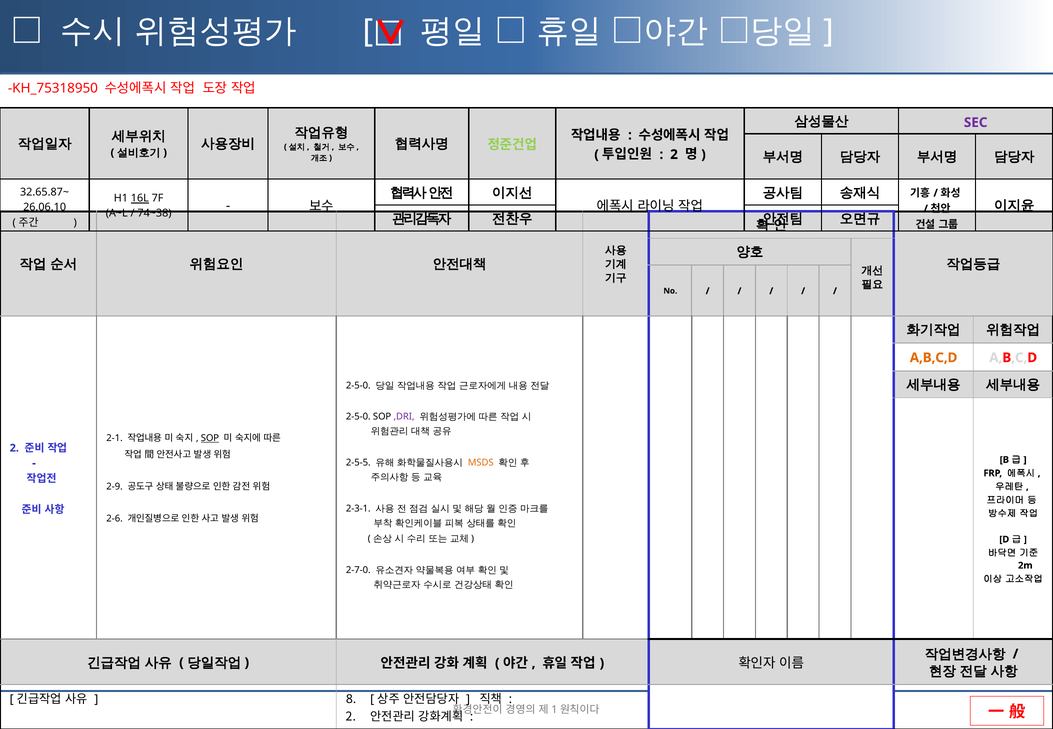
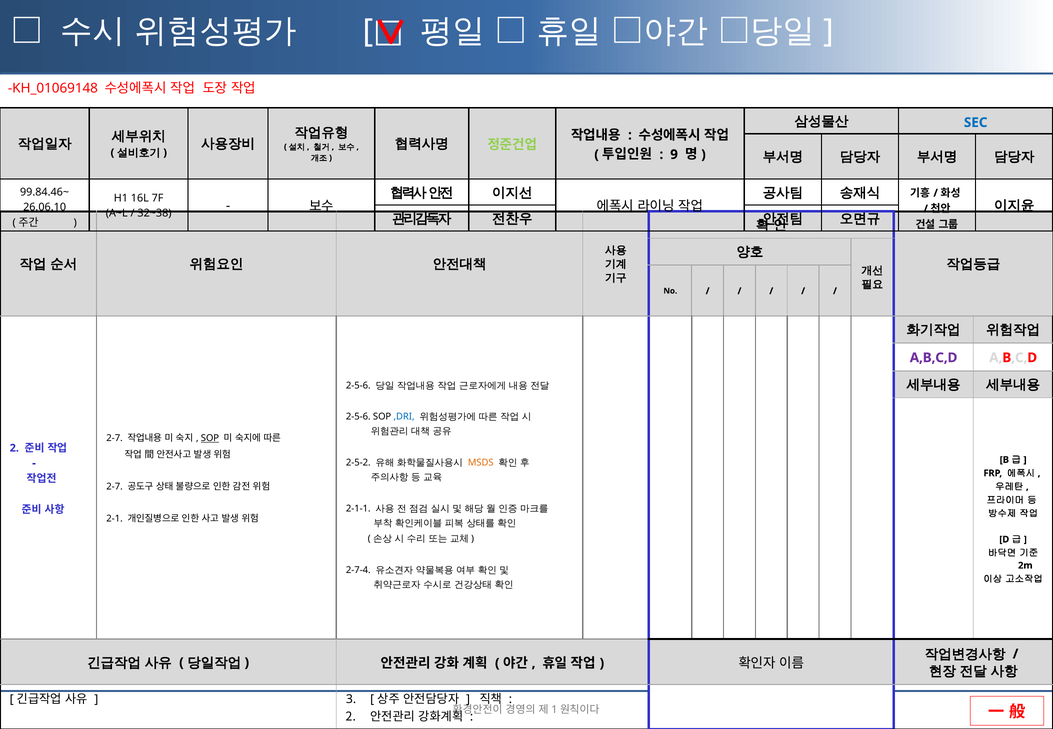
KH_75318950: KH_75318950 -> KH_01069148 (53, 88)
SEC colour: purple -> blue (976, 123)
2: 2 -> 9 (674, 155)
32.65.87~: 32.65.87~ -> 99.84.46~ (45, 192)
16L underline: present -> none (140, 198)
74~38: 74~38 -> 32~38 (155, 213)
A,B,C,D colour: orange -> purple (934, 358)
2-5-0: 2-5-0 -> 2-5-6 (358, 385)
2-5-0: 2-5-0 -> 2-5-6 (358, 417)
,DRI colour: purple -> blue (404, 417)
2-1: 2-1 -> 2-7 (115, 438)
2-5-5: 2-5-5 -> 2-5-2 (358, 463)
2-9: 2-9 -> 2-7 (115, 487)
2-3-1: 2-3-1 -> 2-1-1 (358, 508)
2-6: 2-6 -> 2-1 (115, 519)
2-7-0: 2-7-0 -> 2-7-4 (358, 570)
8: 8 -> 3 (351, 699)
